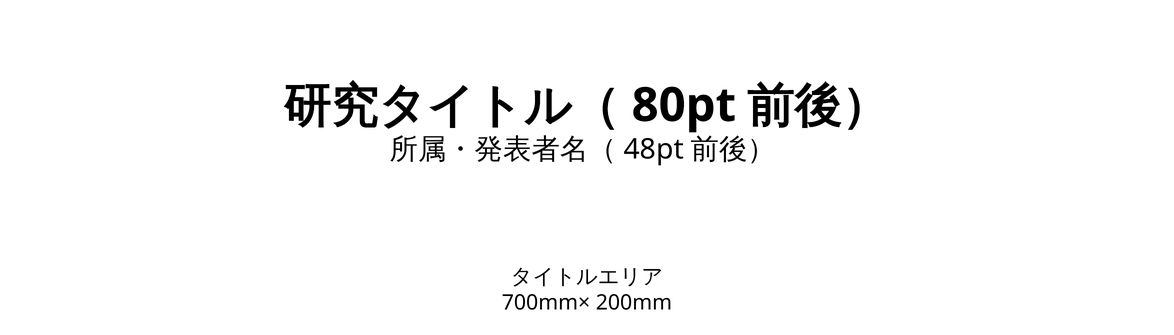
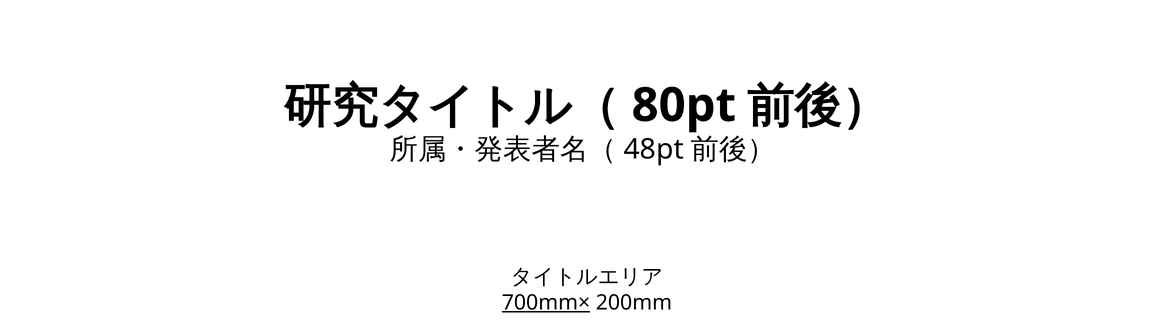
700mm× underline: none -> present (546, 303)
